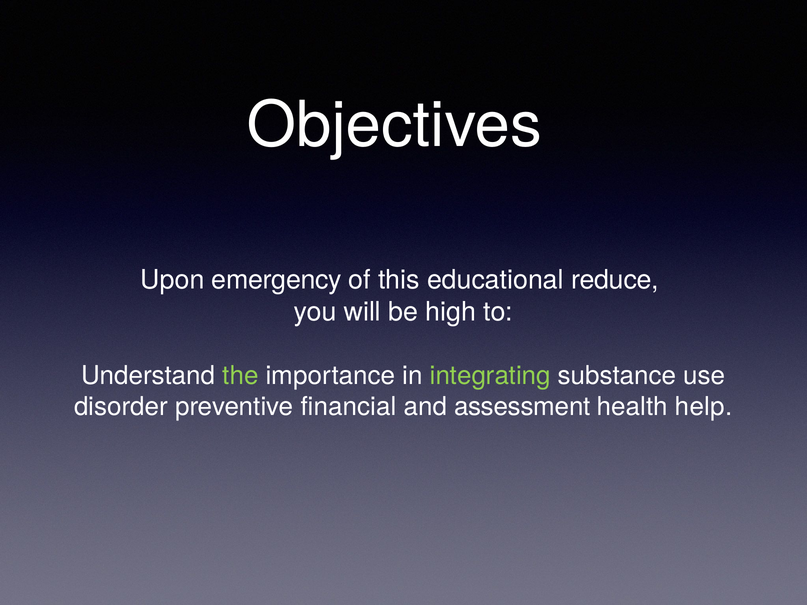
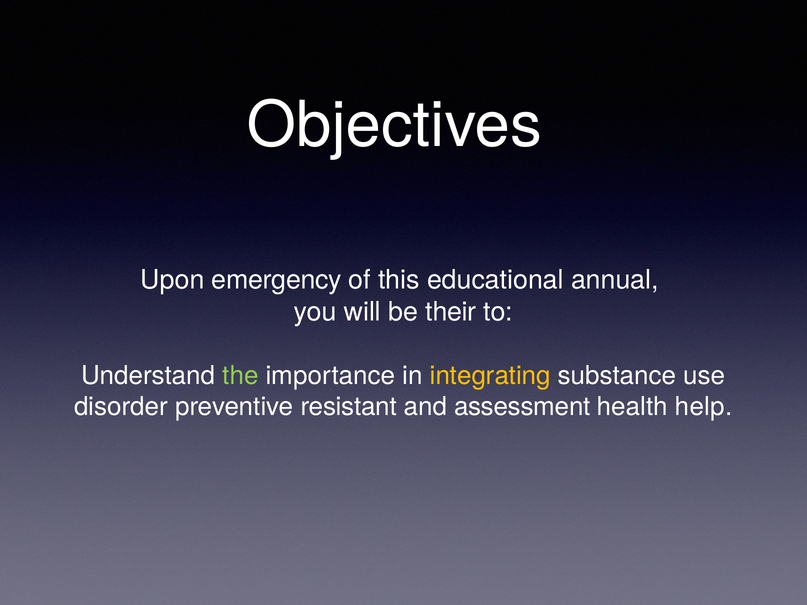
reduce: reduce -> annual (615, 280)
high: high -> their (451, 312)
integrating colour: light green -> yellow (490, 376)
financial: financial -> resistant (349, 407)
